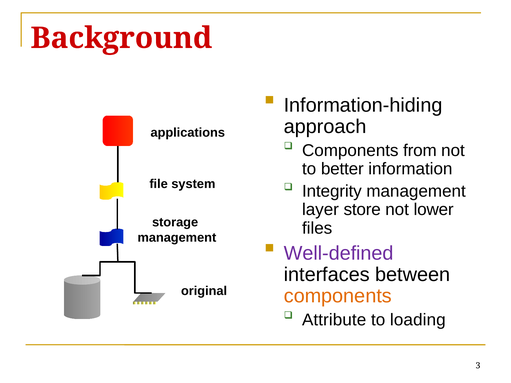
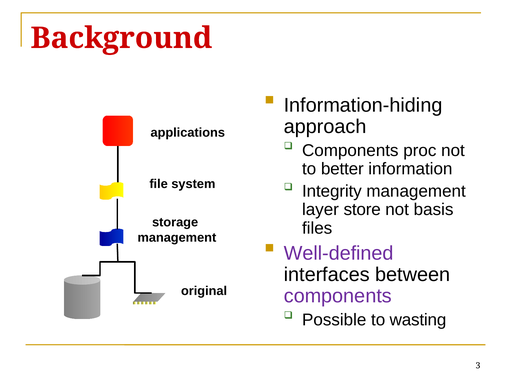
from: from -> proc (420, 151)
lower: lower -> basis (434, 210)
components colour: orange -> purple (338, 296)
Attribute: Attribute -> Possible (334, 320)
loading: loading -> wasting (418, 320)
